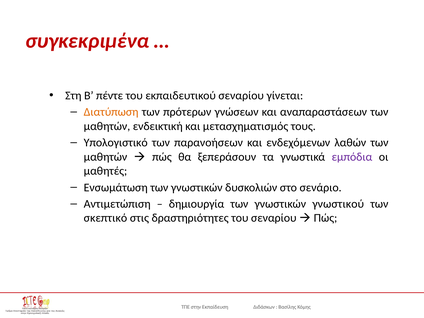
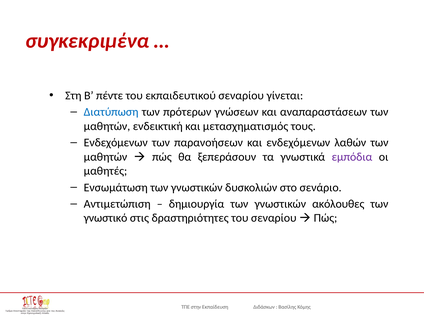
Διατύπωση colour: orange -> blue (111, 112)
Υπολογιστικό: Υπολογιστικό -> Ενδεχόμενων (116, 143)
γνωστικού: γνωστικού -> ακόλουθες (338, 204)
σκεπτικό: σκεπτικό -> γνωστικό (106, 218)
